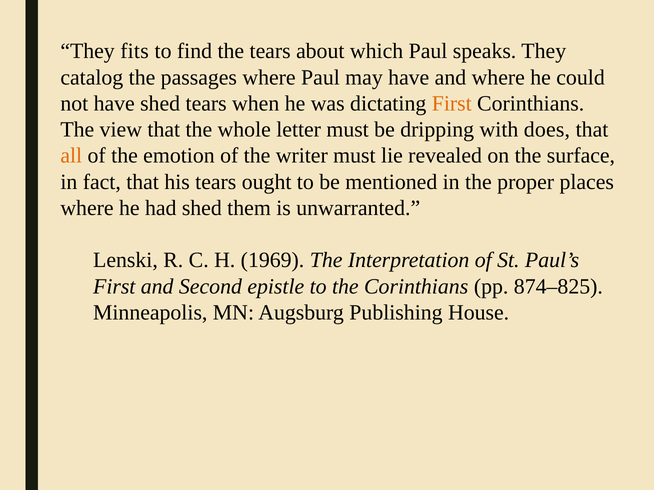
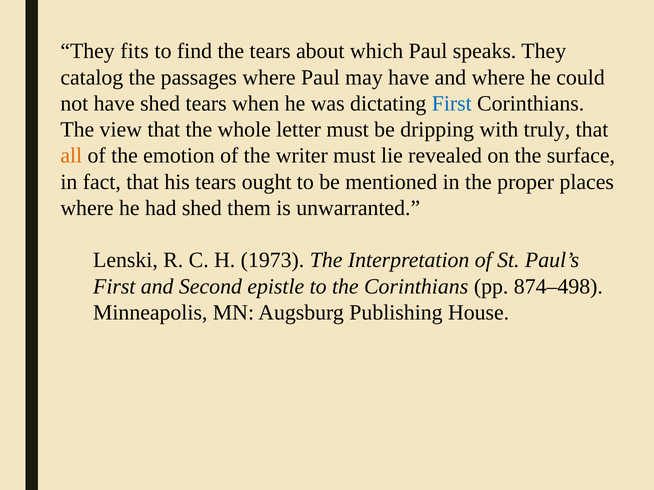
First colour: orange -> blue (452, 104)
does: does -> truly (547, 130)
1969: 1969 -> 1973 (273, 261)
874–825: 874–825 -> 874–498 (558, 287)
